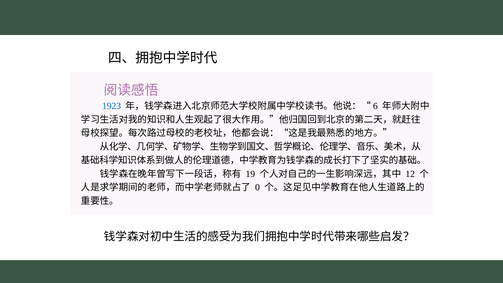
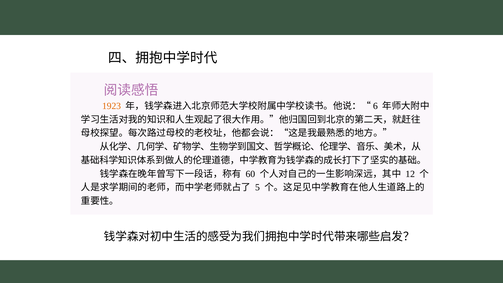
1923 colour: blue -> orange (112, 106)
19: 19 -> 60 (250, 174)
0: 0 -> 5 (257, 187)
